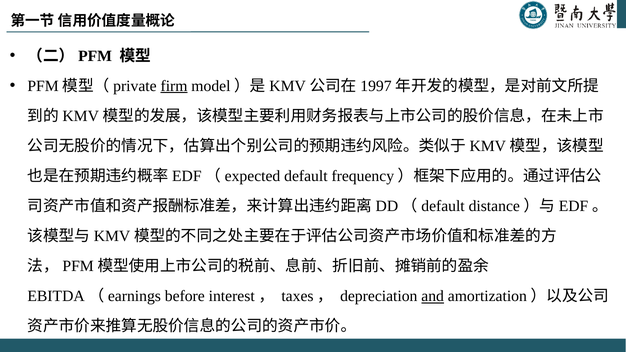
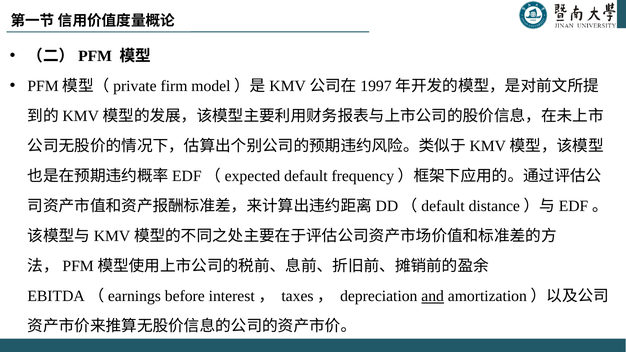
firm underline: present -> none (174, 86)
